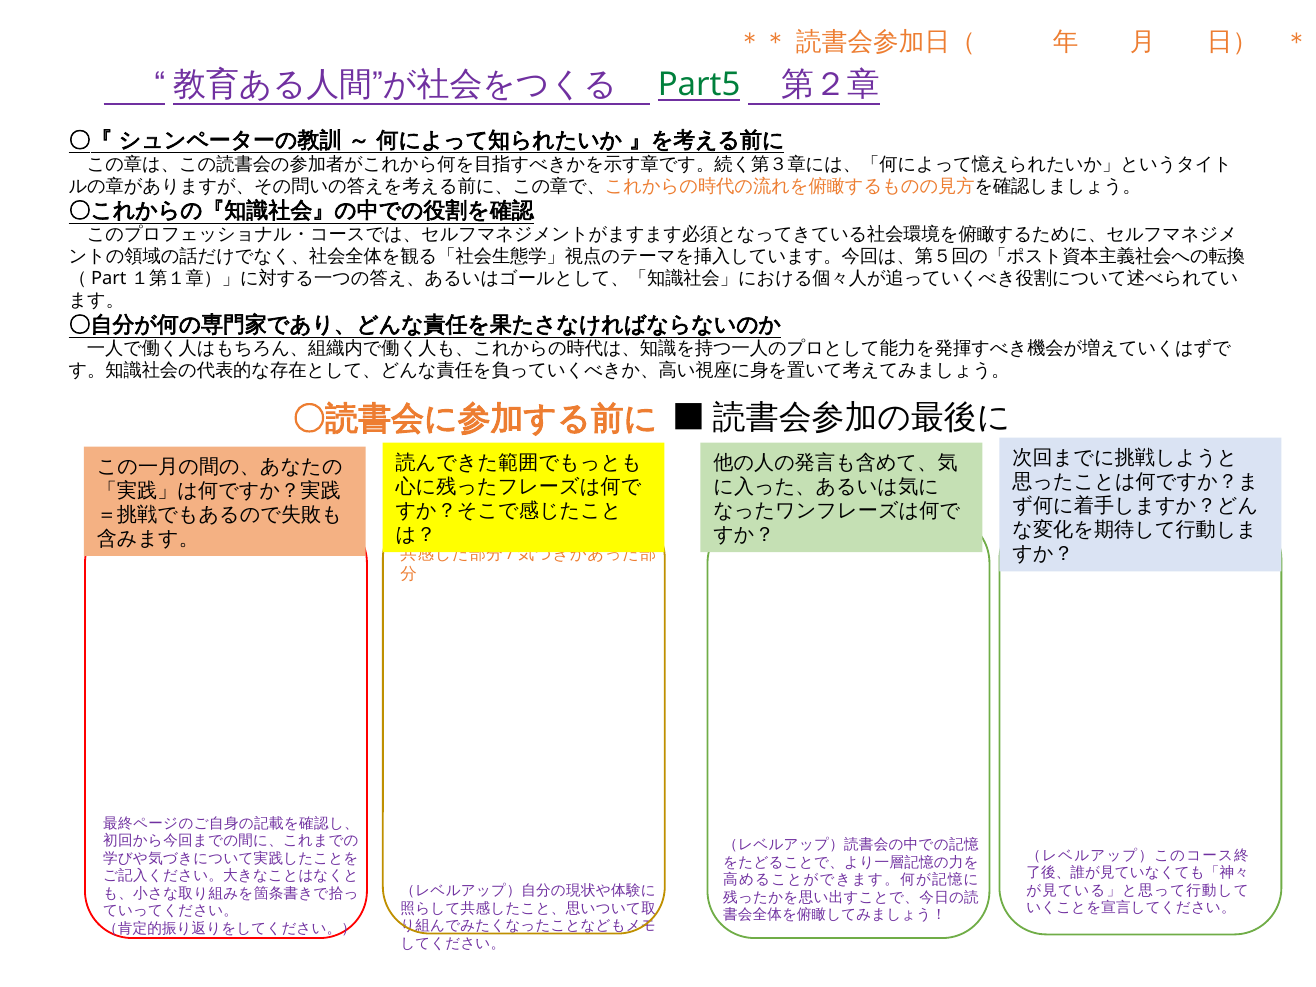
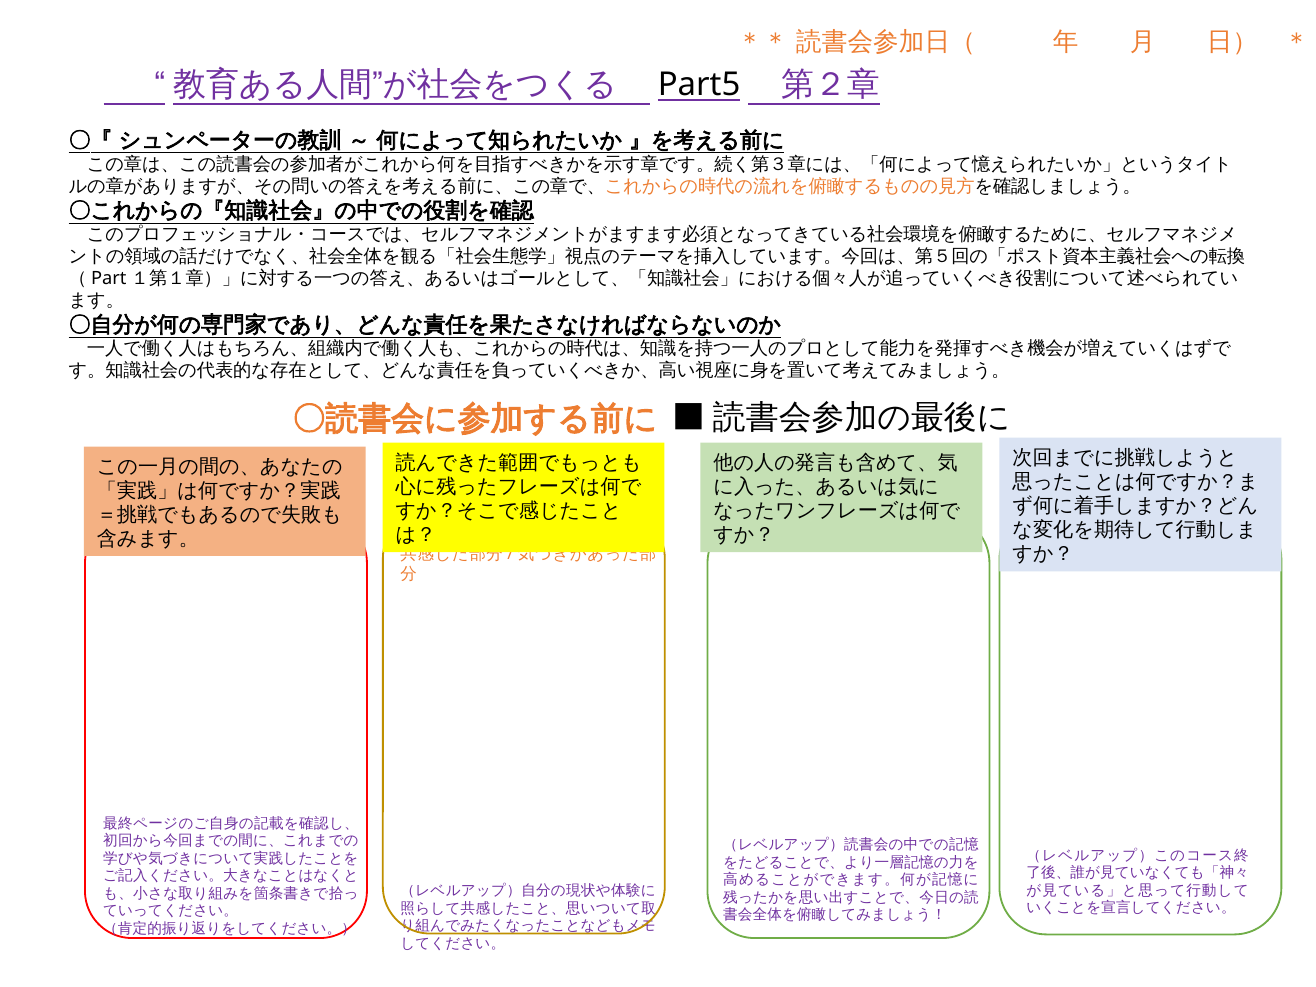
Part5 colour: green -> black (699, 85)
